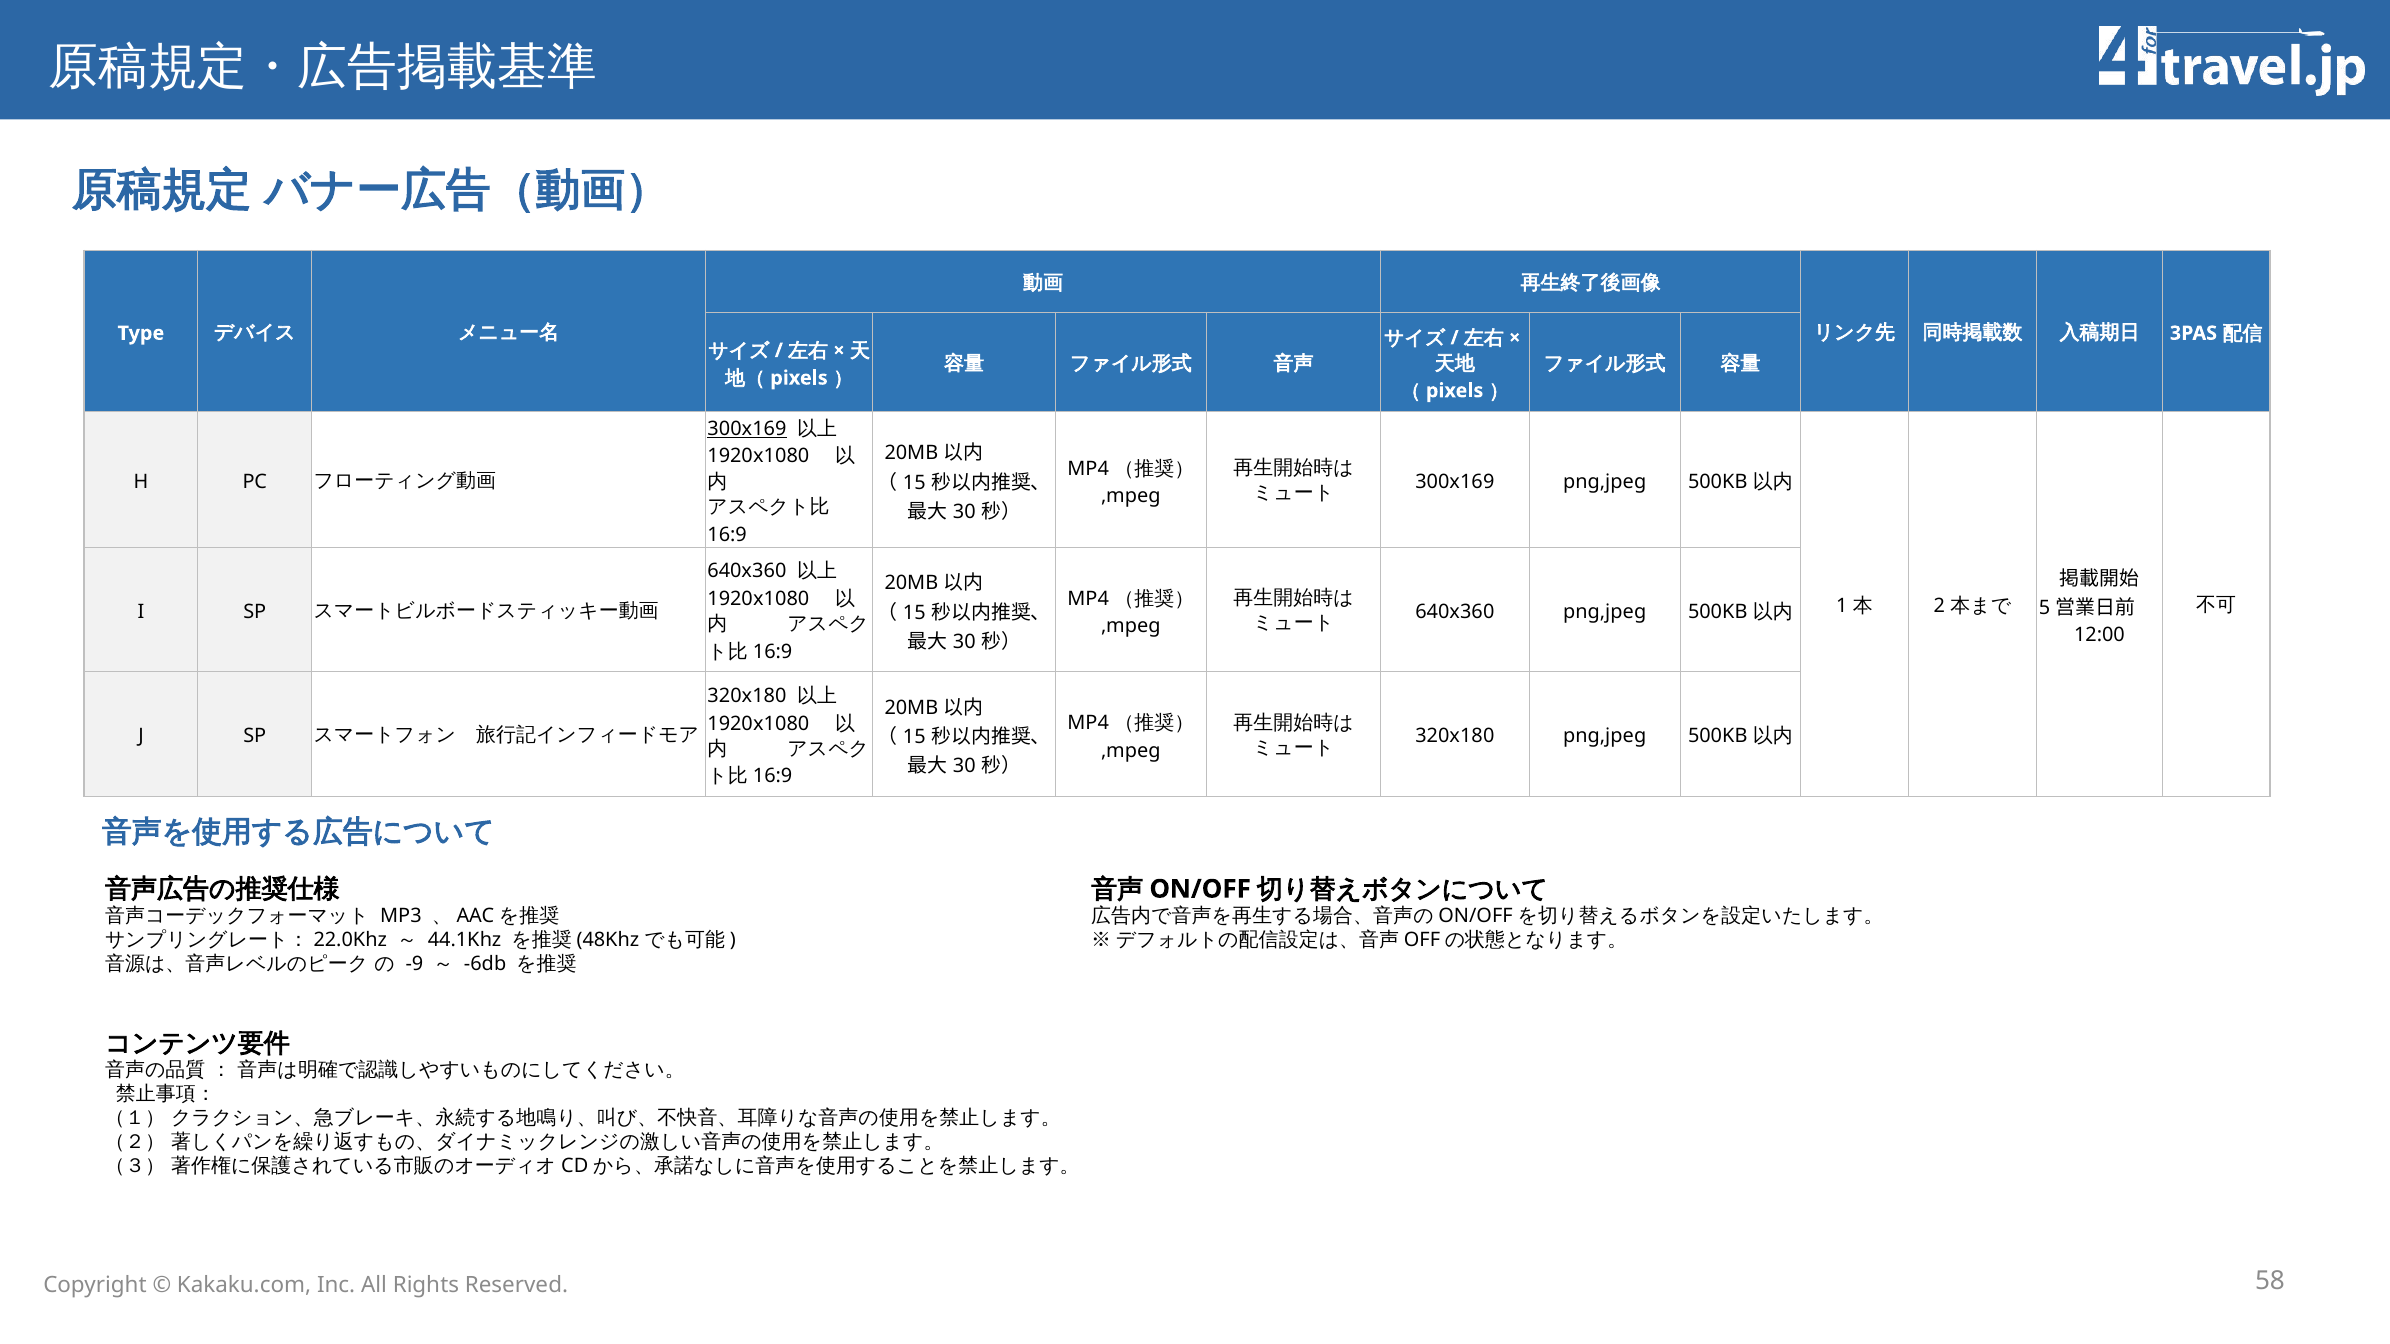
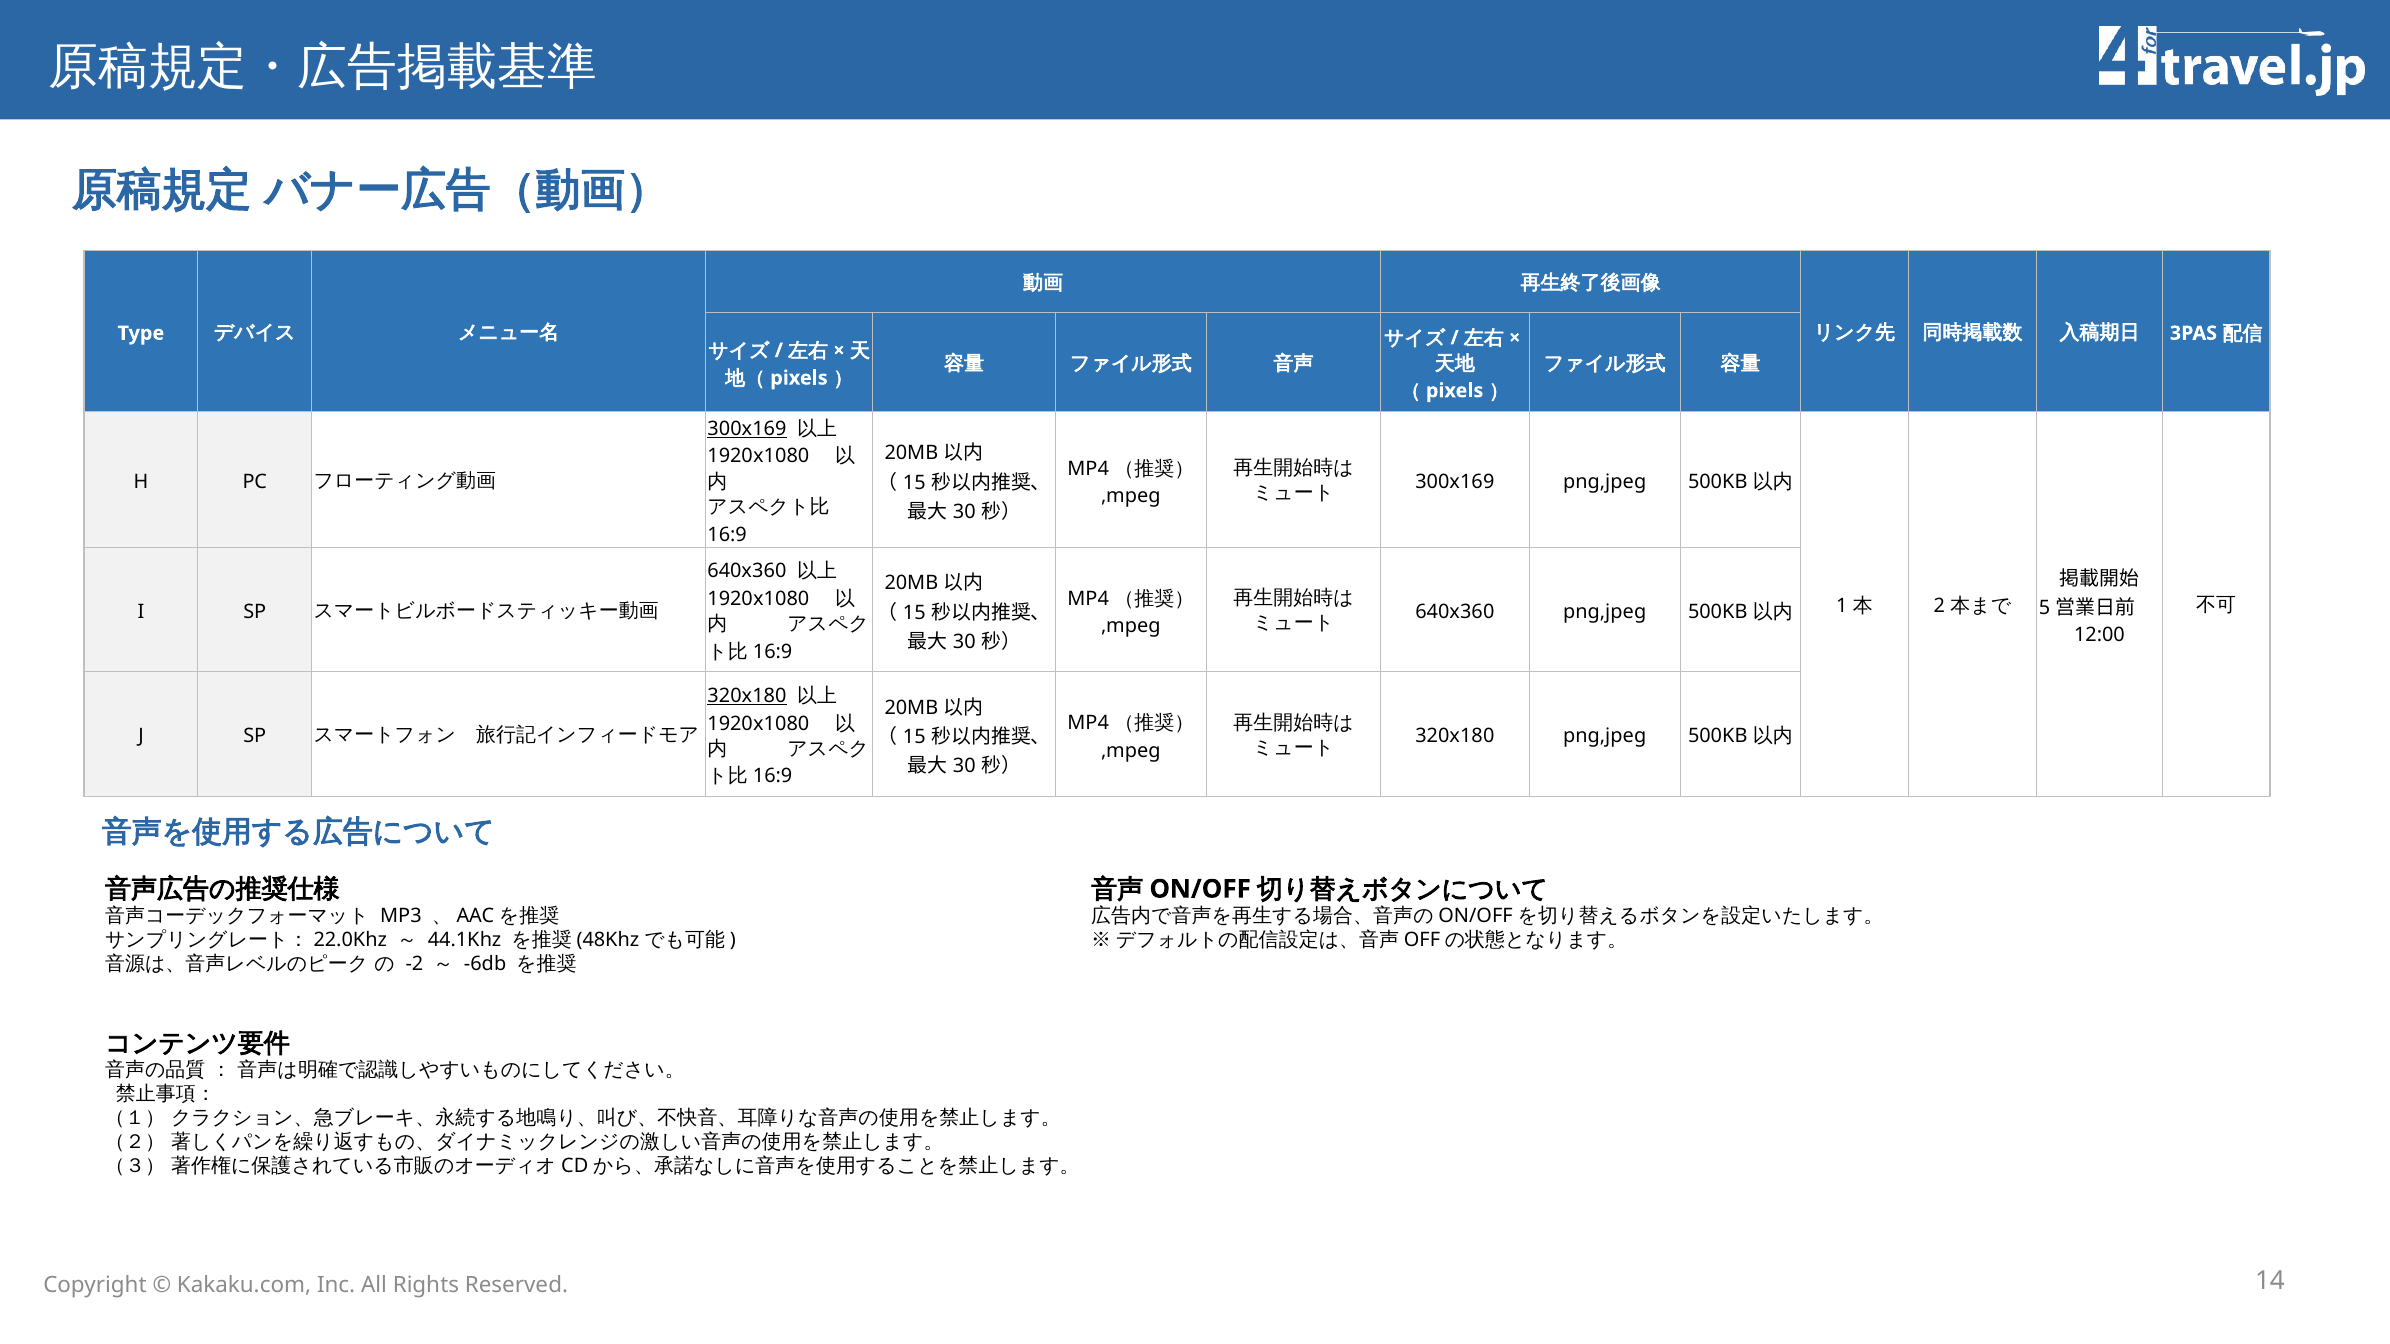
320x180 underline: none -> present (747, 696)
-9: -9 -> -2 (414, 964)
58: 58 -> 14 (2270, 1282)
